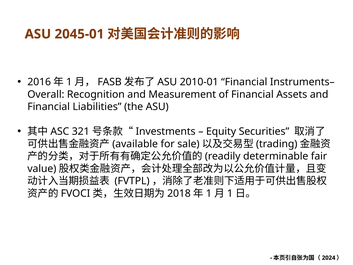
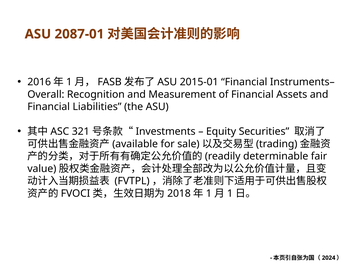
2045-01: 2045-01 -> 2087-01 (79, 34)
2010-01: 2010-01 -> 2015-01 (199, 82)
